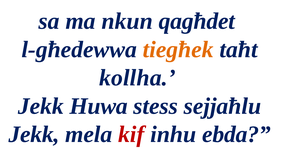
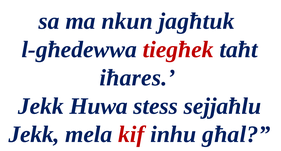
qagħdet: qagħdet -> jagħtuk (197, 21)
tiegħek colour: orange -> red (178, 50)
kollha: kollha -> iħares (137, 78)
ebda: ebda -> għal (236, 135)
